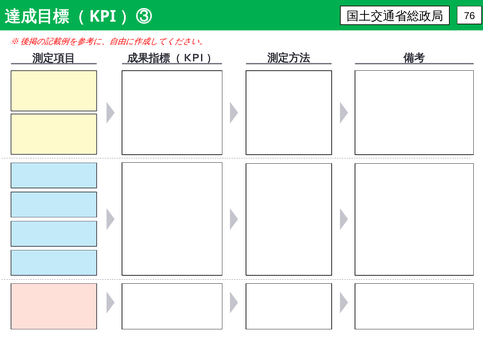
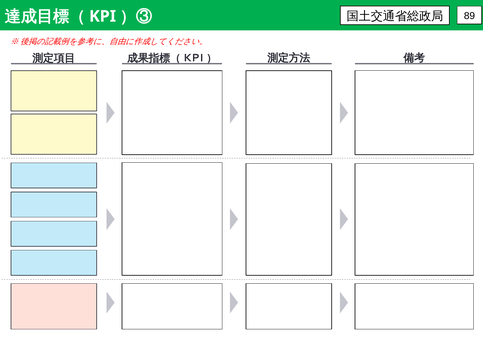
76: 76 -> 89 (469, 16)
